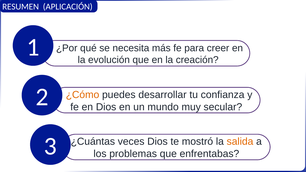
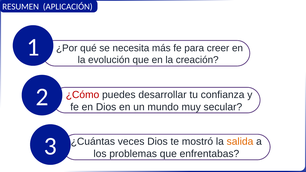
¿Cómo colour: orange -> red (83, 95)
